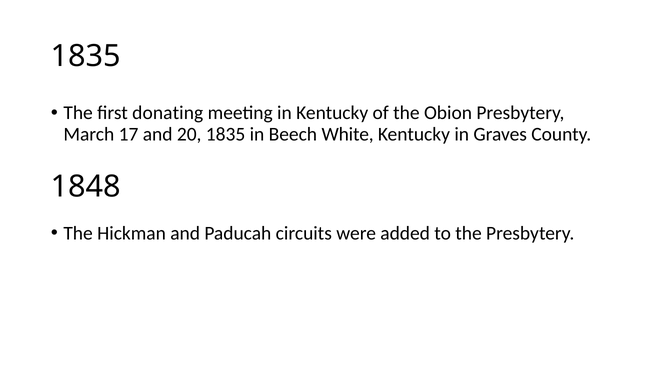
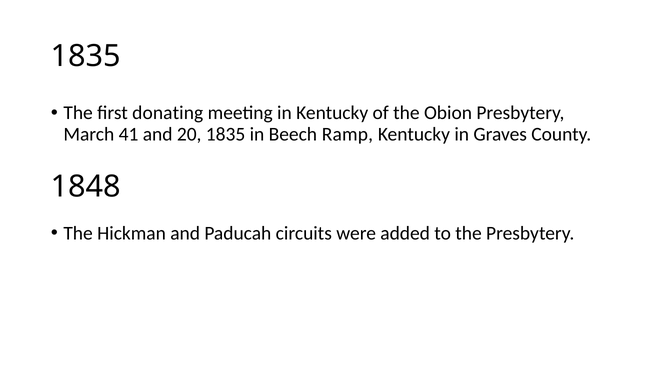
17: 17 -> 41 (129, 134)
White: White -> Ramp (347, 134)
